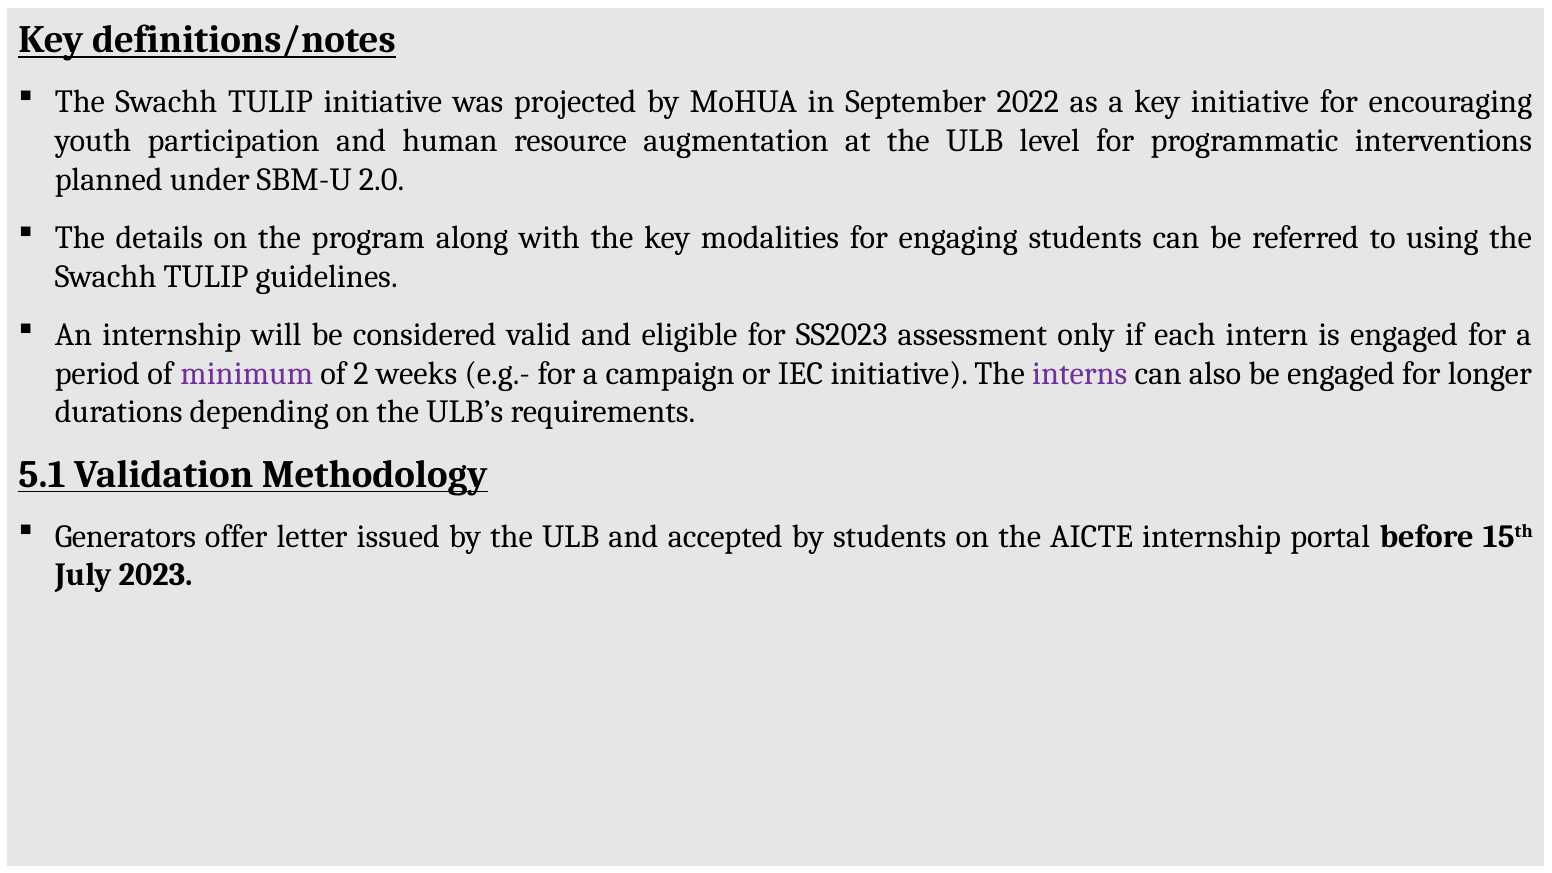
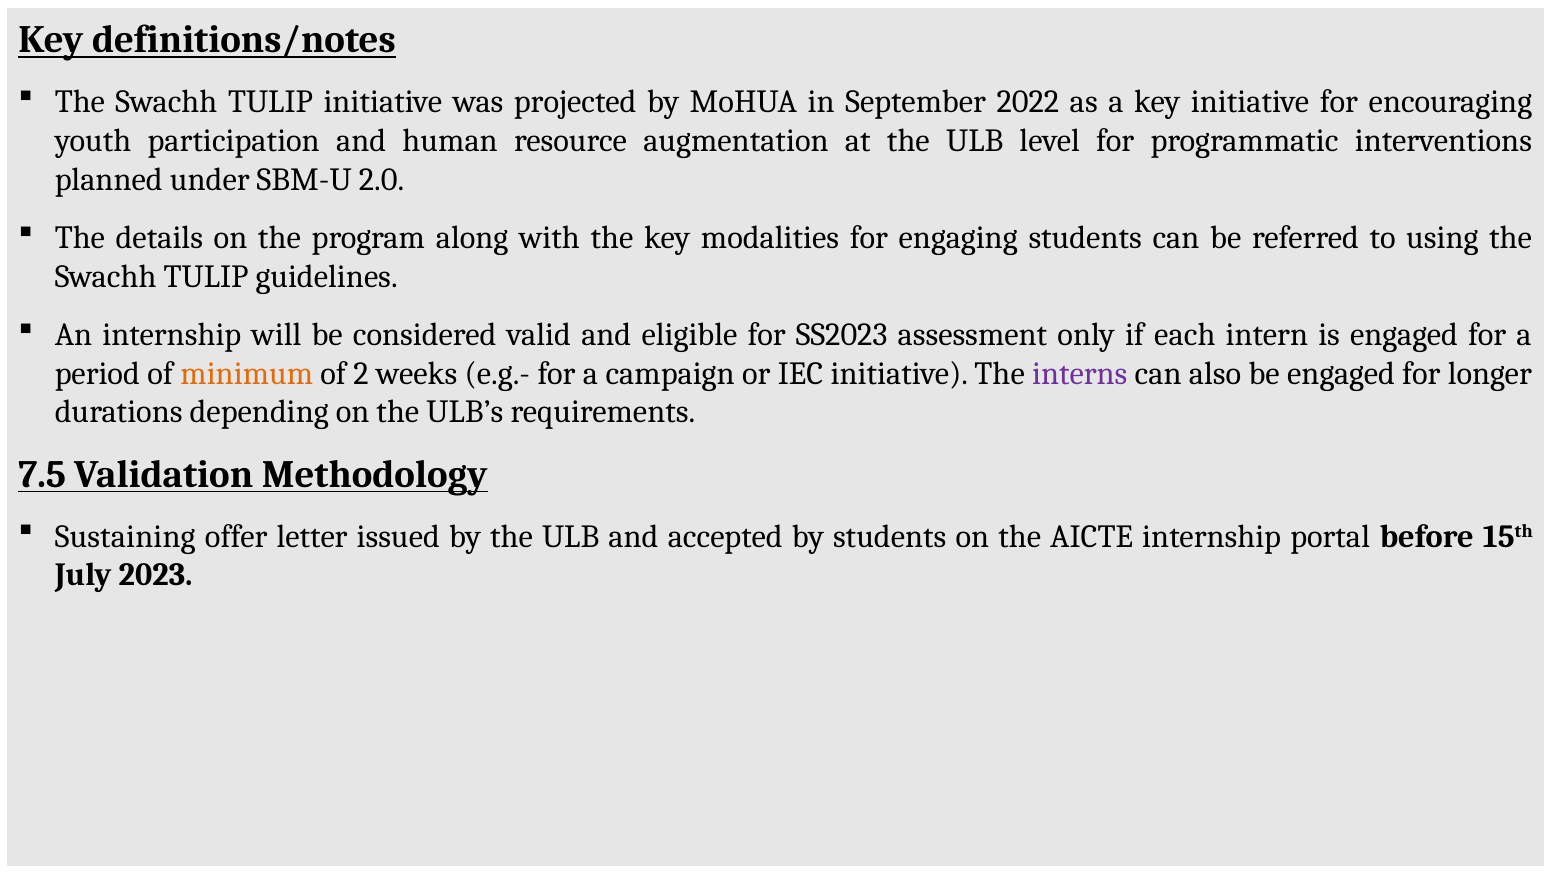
minimum colour: purple -> orange (247, 373)
5.1: 5.1 -> 7.5 (42, 475)
Generators: Generators -> Sustaining (125, 536)
